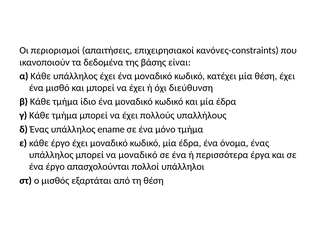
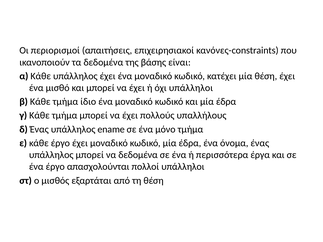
όχι διεύθυνση: διεύθυνση -> υπάλληλοι (191, 88)
να μοναδικό: μοναδικό -> δεδομένα (138, 155)
